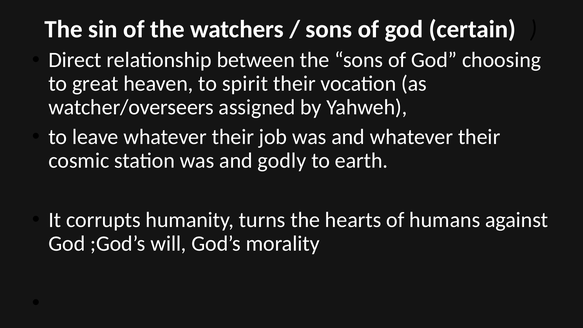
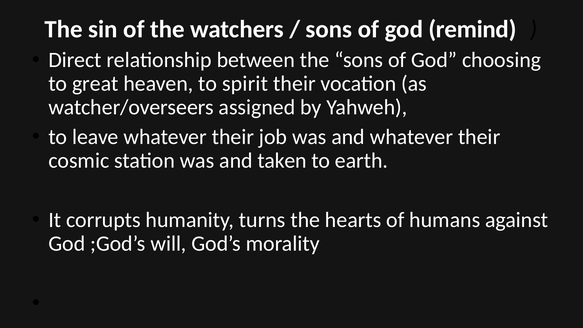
certain: certain -> remind (472, 29)
godly: godly -> taken (282, 160)
